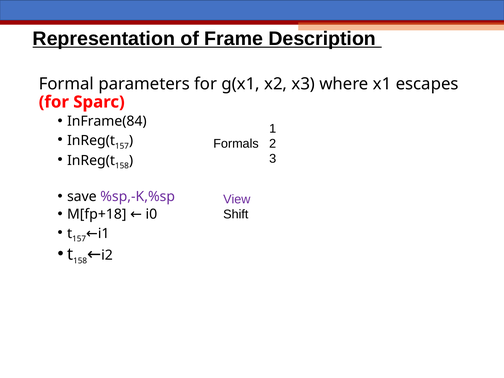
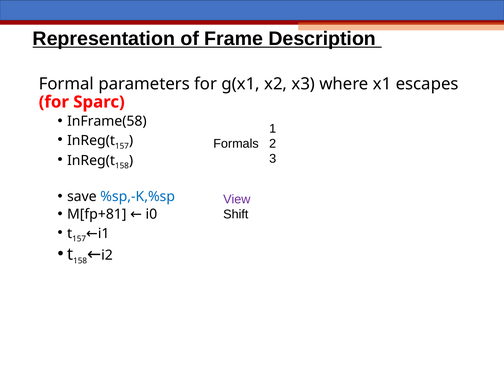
InFrame(84: InFrame(84 -> InFrame(58 (107, 121)
%sp,-K,%sp colour: purple -> blue (138, 196)
M[fp+18: M[fp+18 -> M[fp+81 (97, 214)
